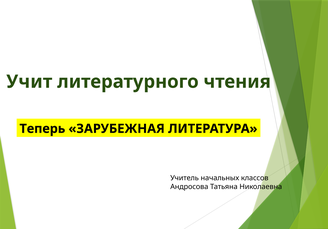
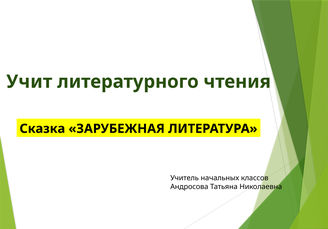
Теперь: Теперь -> Сказка (42, 129)
